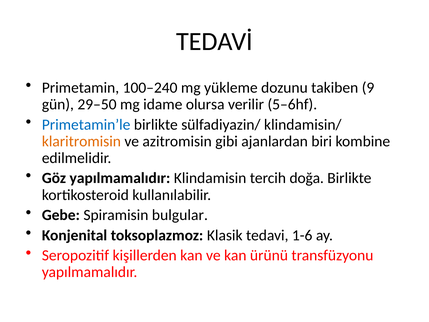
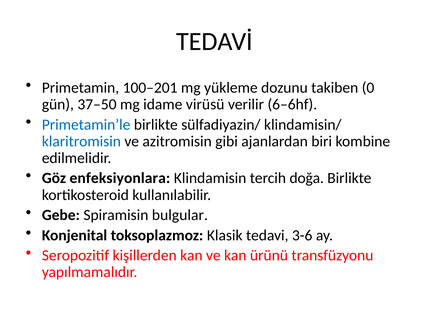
100–240: 100–240 -> 100–201 (150, 88)
9: 9 -> 0 (368, 88)
29–50: 29–50 -> 37–50 (97, 104)
olursa: olursa -> virüsü (205, 104)
5–6hf: 5–6hf -> 6–6hf (292, 104)
klaritromisin colour: orange -> blue (81, 141)
Göz yapılmamalıdır: yapılmamalıdır -> enfeksiyonlara (120, 178)
1-6: 1-6 -> 3-6 (302, 235)
